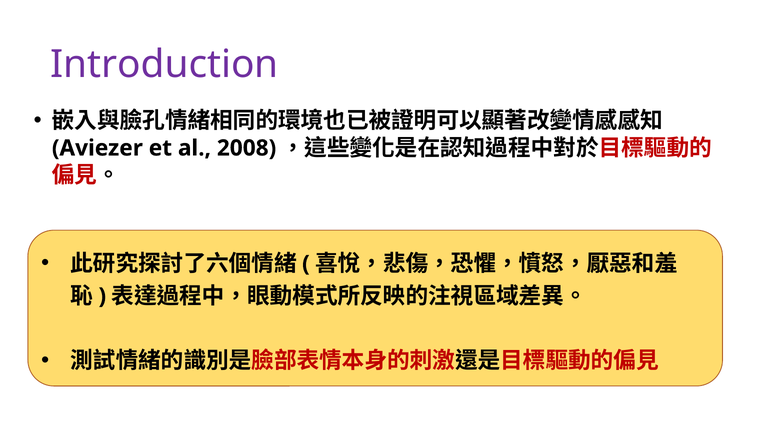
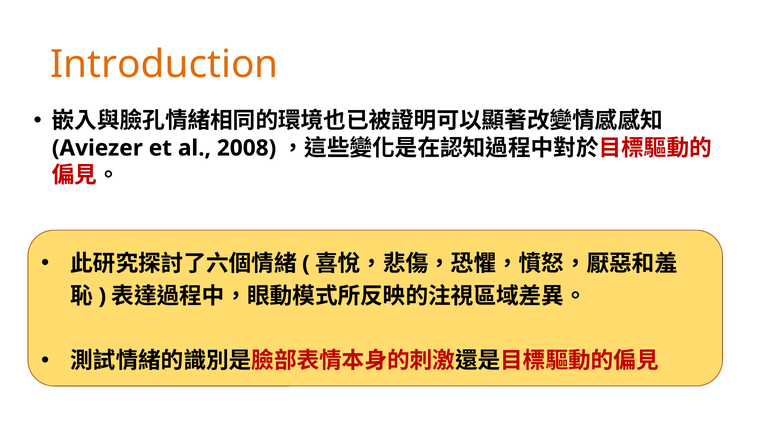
Introduction colour: purple -> orange (164, 65)
